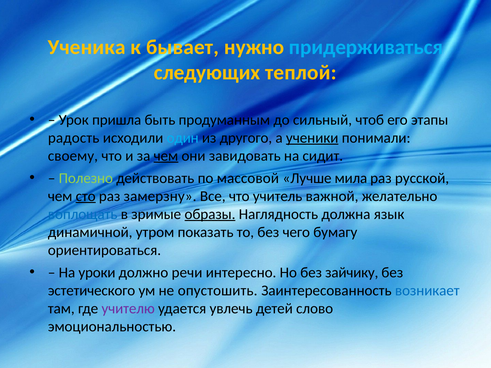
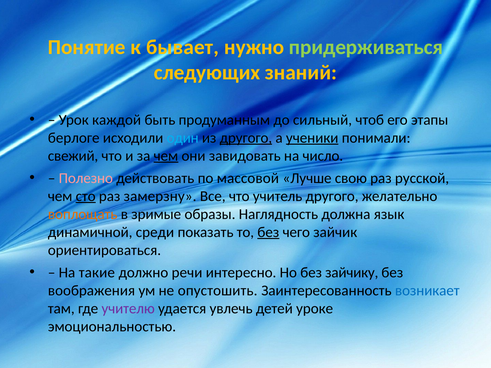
Ученика: Ученика -> Понятие (87, 47)
придерживаться colour: light blue -> light green (366, 47)
теплой: теплой -> знаний (301, 73)
пришла: пришла -> каждой (117, 120)
радость: радость -> берлоге (74, 138)
другого underline: none -> present (246, 138)
своему: своему -> свежий (73, 156)
сидит: сидит -> число (323, 156)
Полезно colour: light green -> pink (86, 178)
мила: мила -> свою (351, 178)
учитель важной: важной -> другого (332, 196)
воплощать colour: blue -> orange (83, 214)
образы underline: present -> none (210, 214)
утром: утром -> среди (155, 232)
без underline: none -> present (268, 232)
бумагу: бумагу -> зайчик (335, 232)
уроки: уроки -> такие (97, 273)
эстетического: эстетического -> воображения (91, 291)
слово: слово -> уроке (315, 309)
